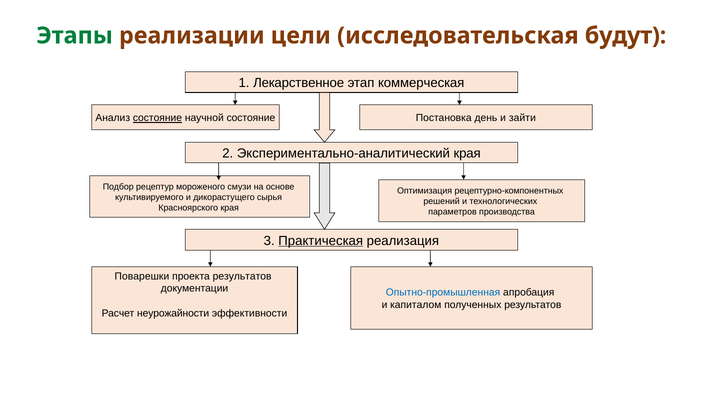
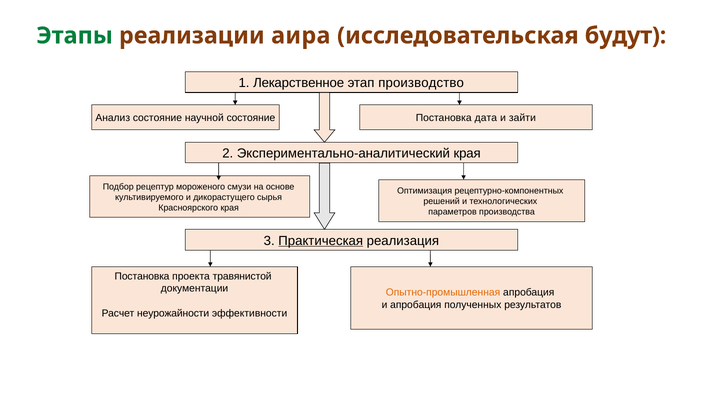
цели: цели -> аира (301, 36)
коммерческая: коммерческая -> производство (421, 83)
состояние underline: present -> none (157, 118)
день: день -> дата (486, 118)
Поварешки: Поварешки -> Постановка (142, 277)
проекта результатов: результатов -> травянистой (242, 277)
Опытно-промышленная colour: blue -> orange (443, 293)
и капиталом: капиталом -> апробация (416, 305)
